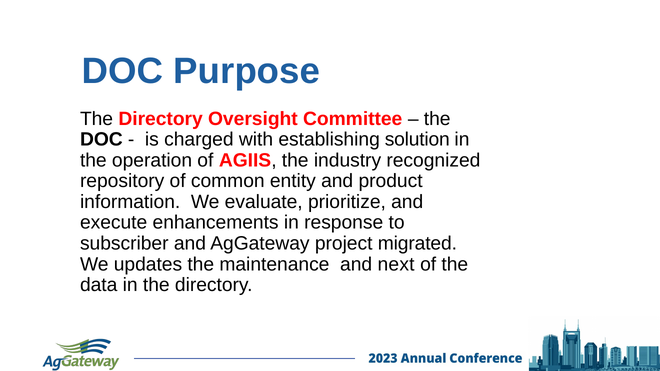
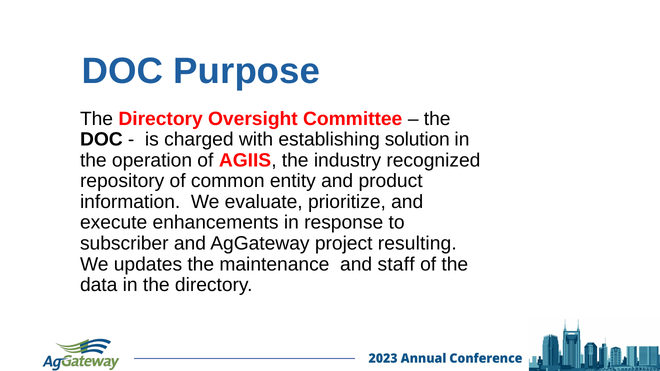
migrated: migrated -> resulting (417, 244)
next: next -> staff (396, 264)
